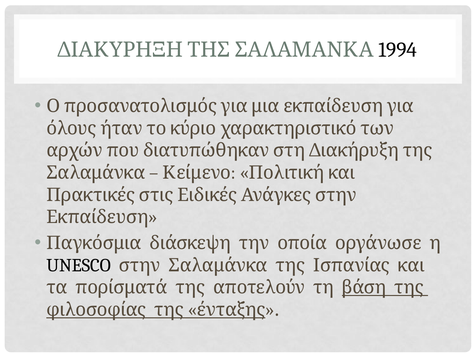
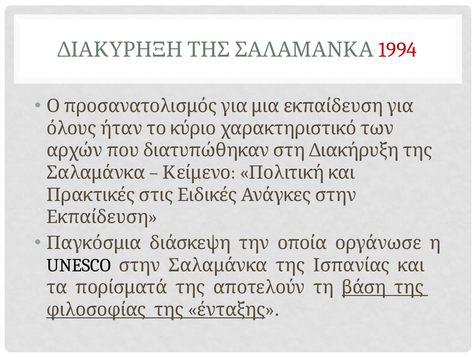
1994 colour: black -> red (398, 50)
